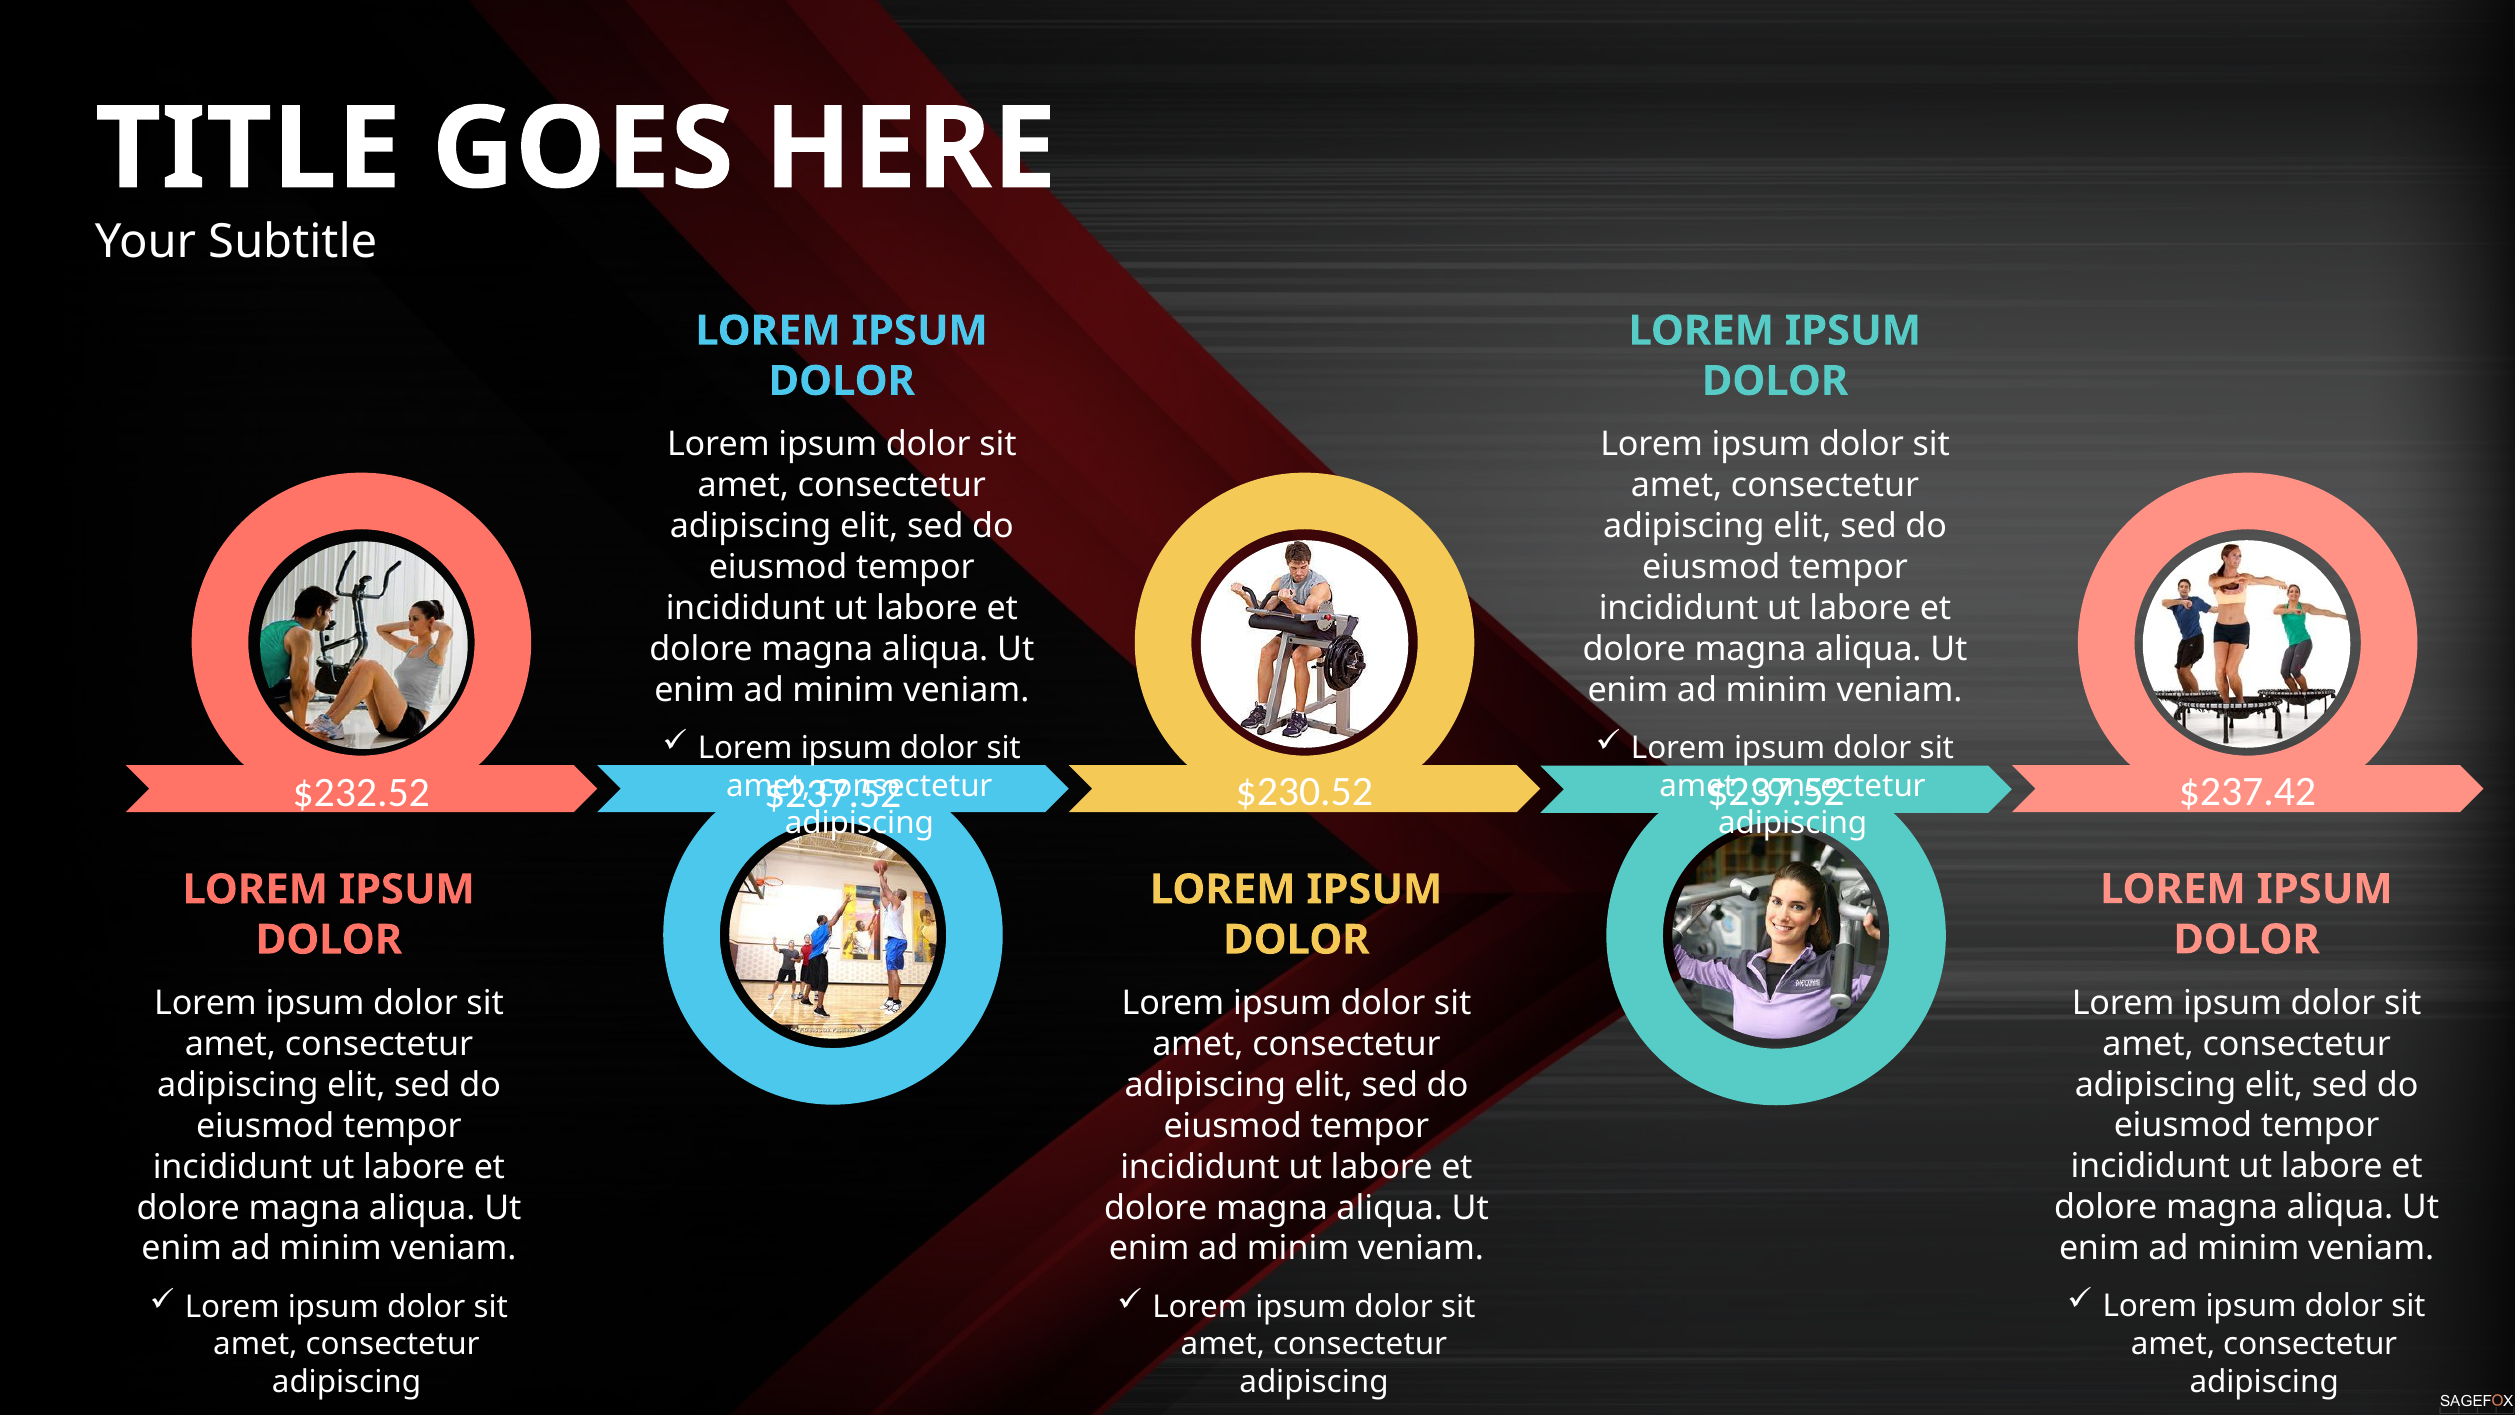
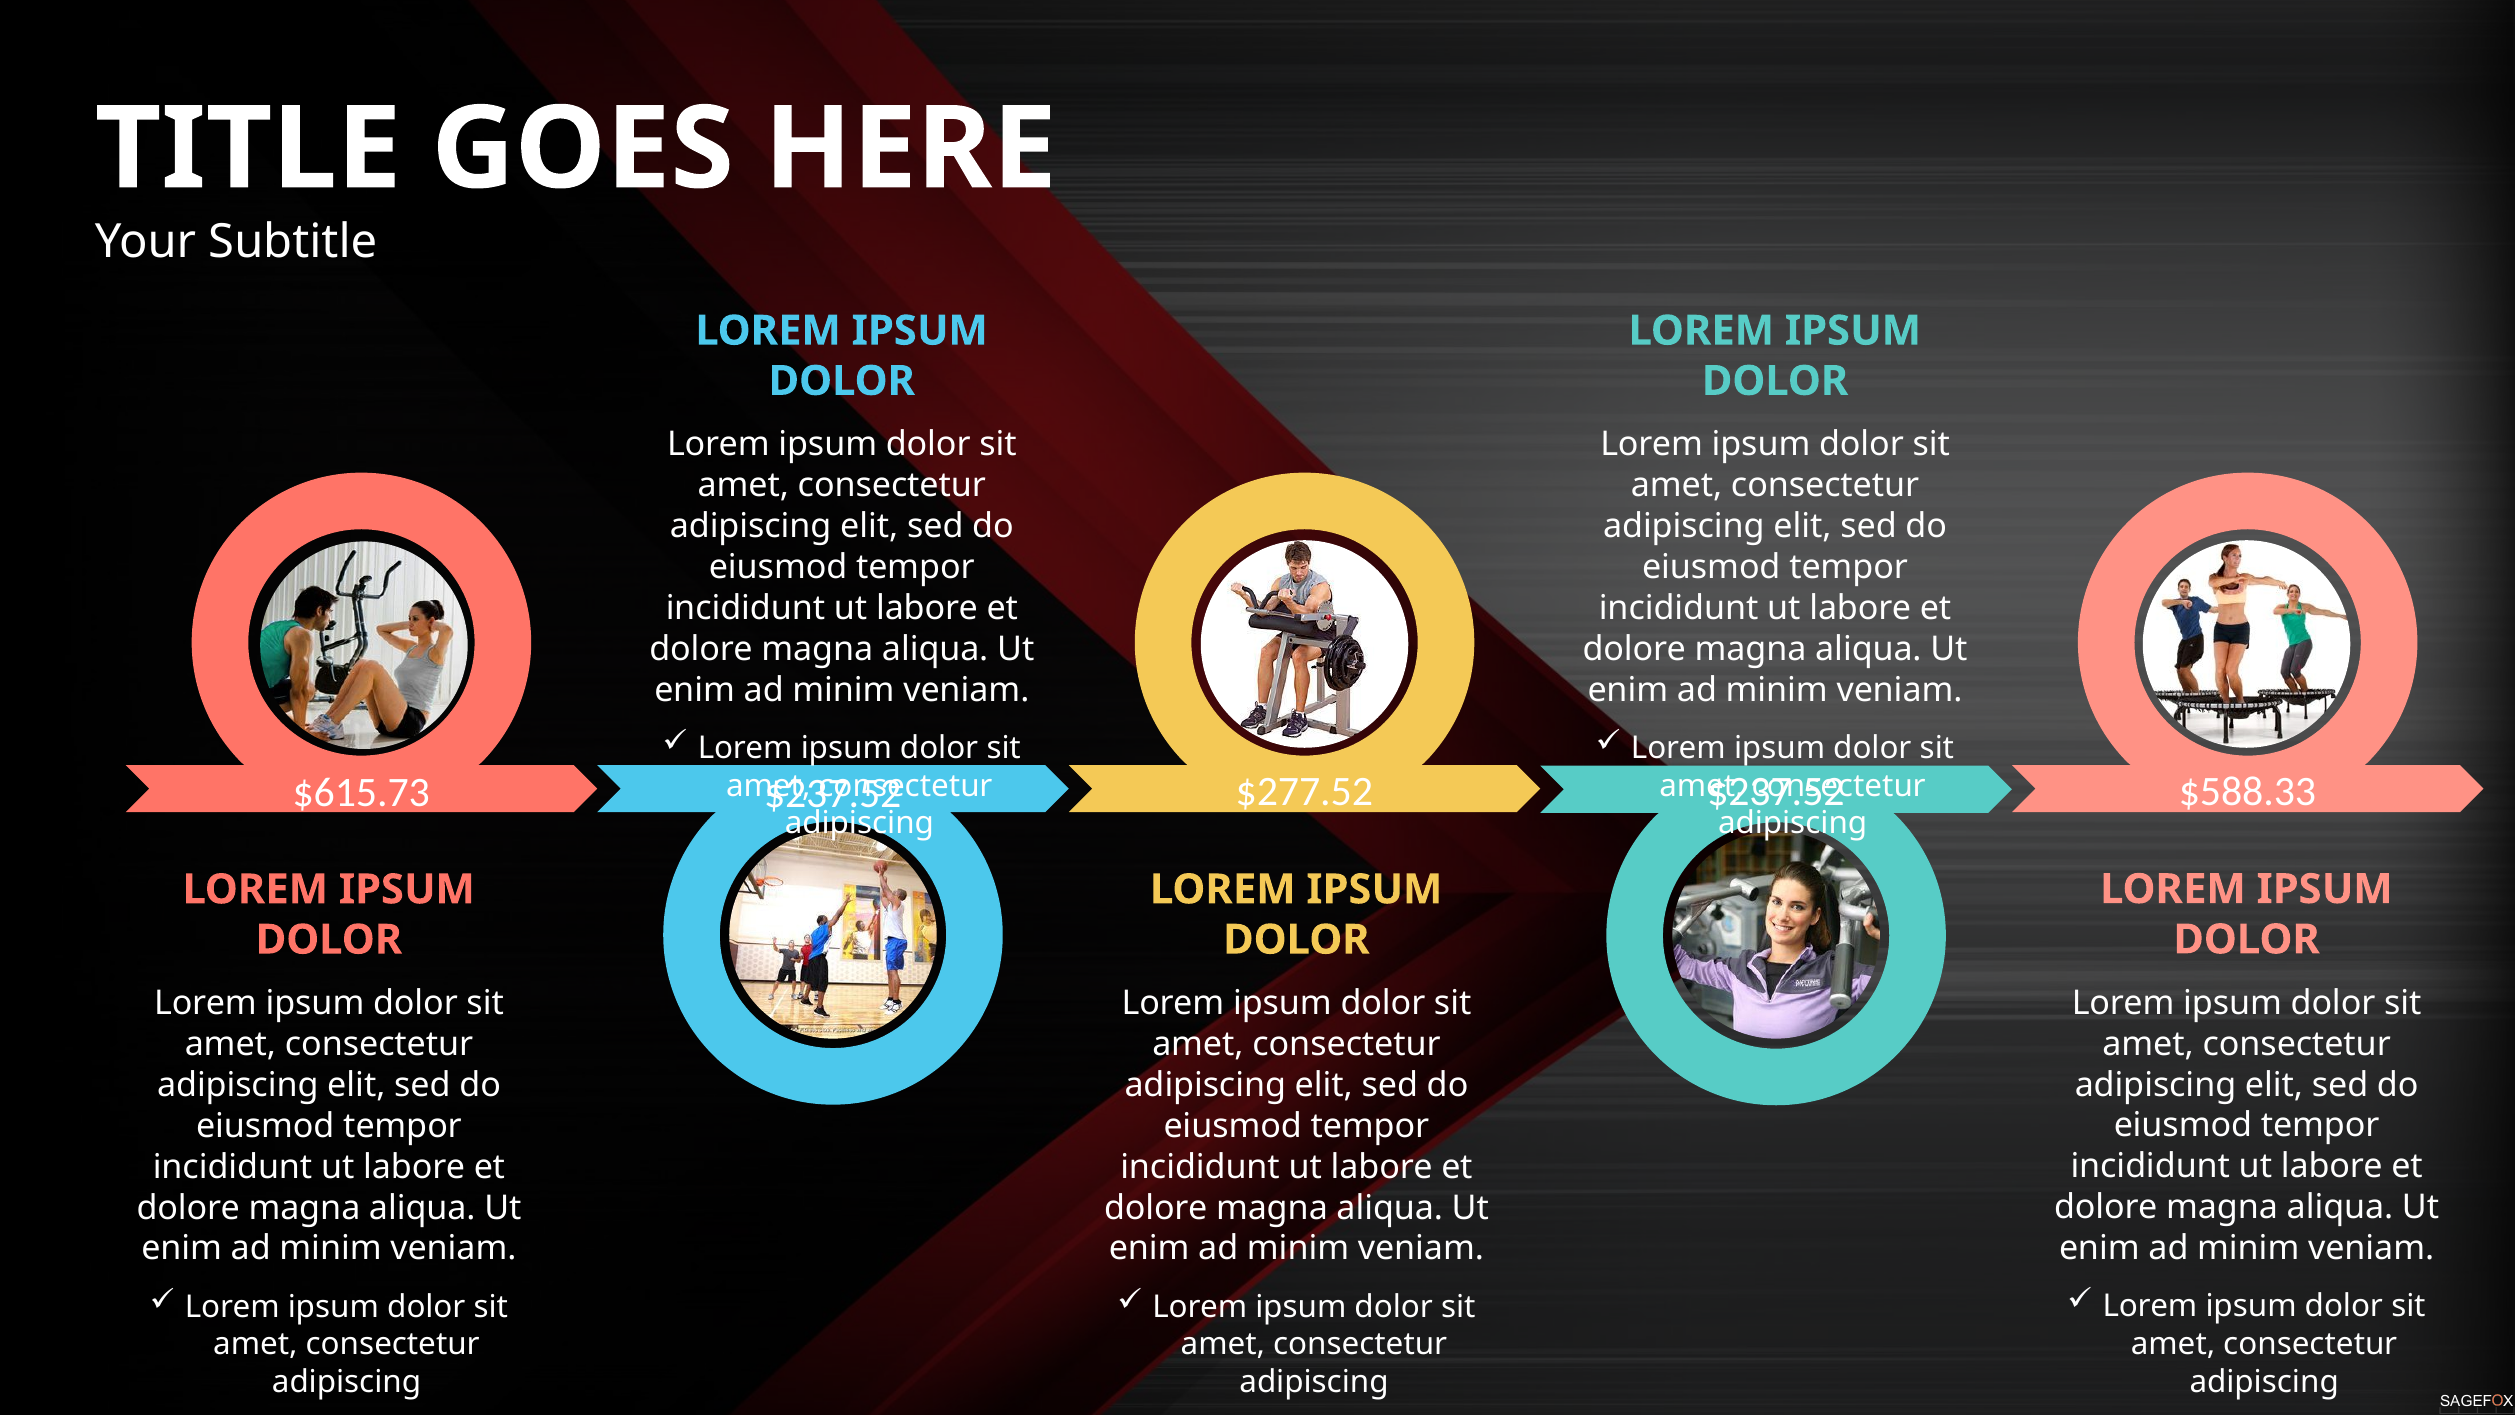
$232.52: $232.52 -> $615.73 (361, 792)
$230.52: $230.52 -> $277.52 (1304, 791)
$237.42: $237.42 -> $588.33 (2247, 791)
